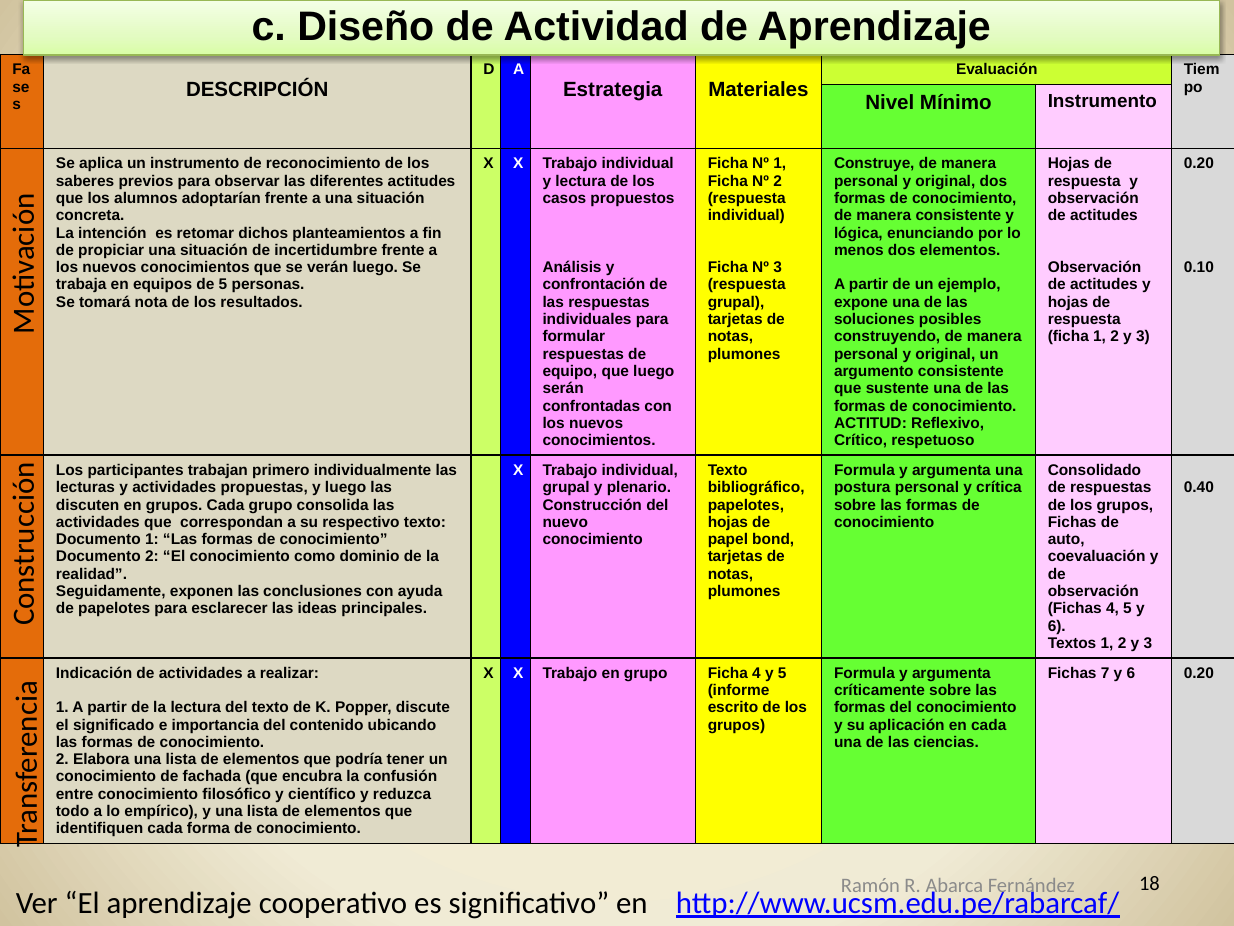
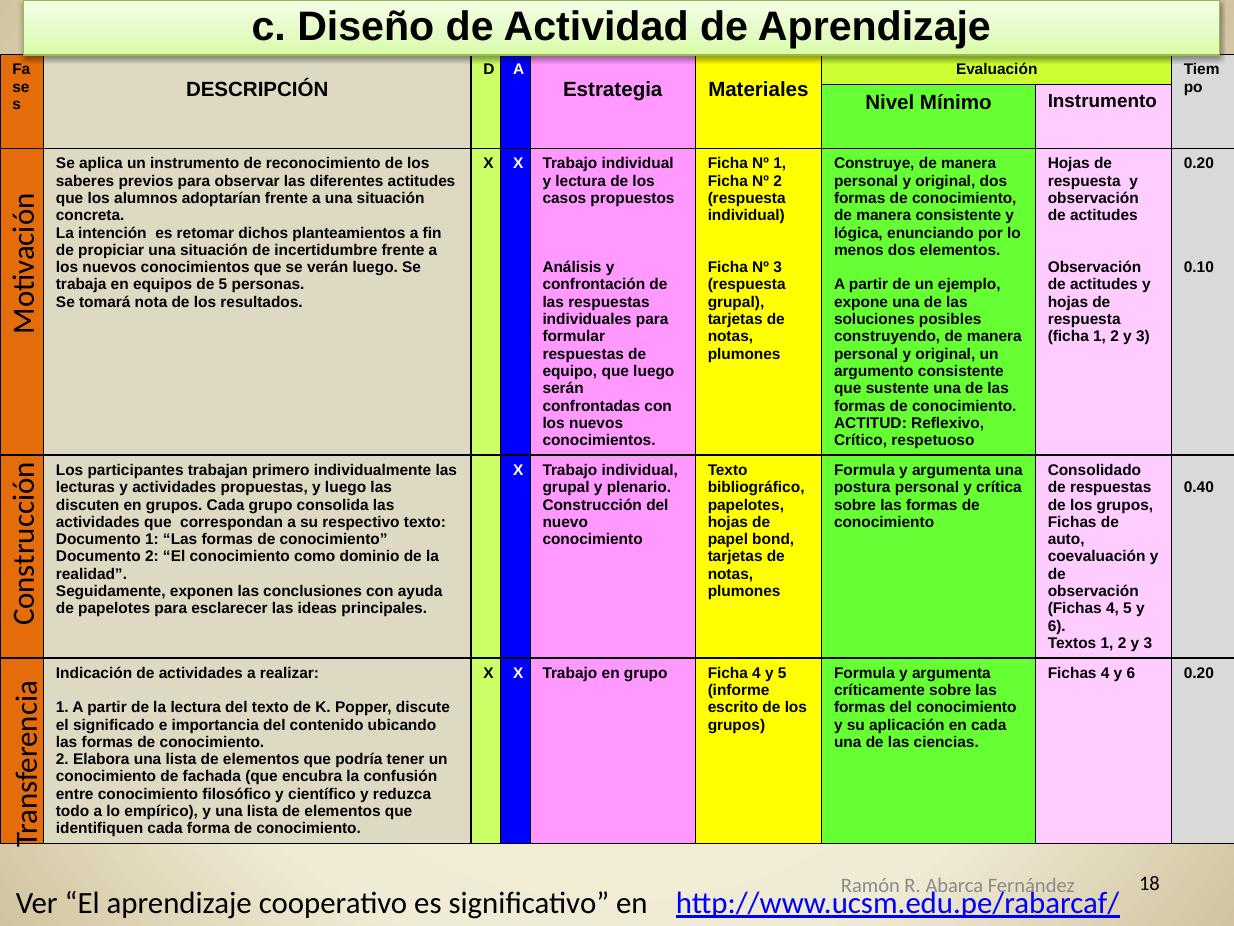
7: 7 -> 4 (1105, 673)
